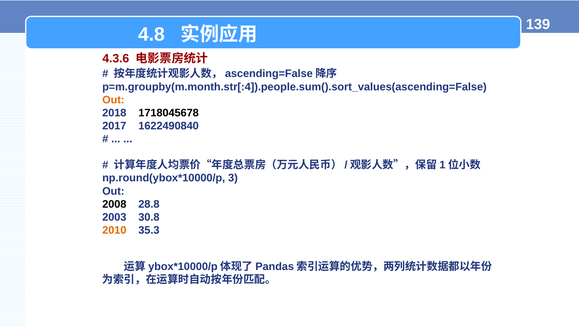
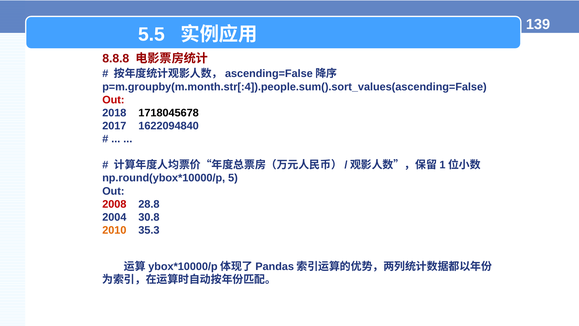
4.8: 4.8 -> 5.5 (152, 34)
4.3.6: 4.3.6 -> 8.8.8 (116, 58)
Out colour: orange -> red (113, 100)
1622490840: 1622490840 -> 1622094840 (169, 126)
3: 3 -> 5 (233, 178)
2008 colour: black -> red (114, 204)
2003: 2003 -> 2004 (114, 217)
